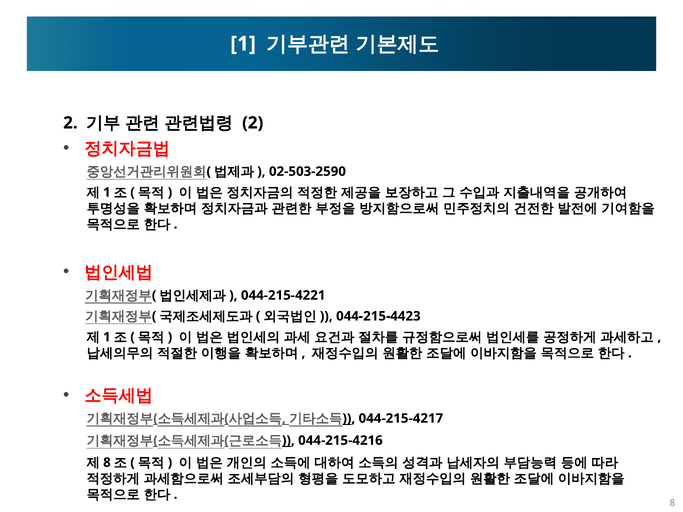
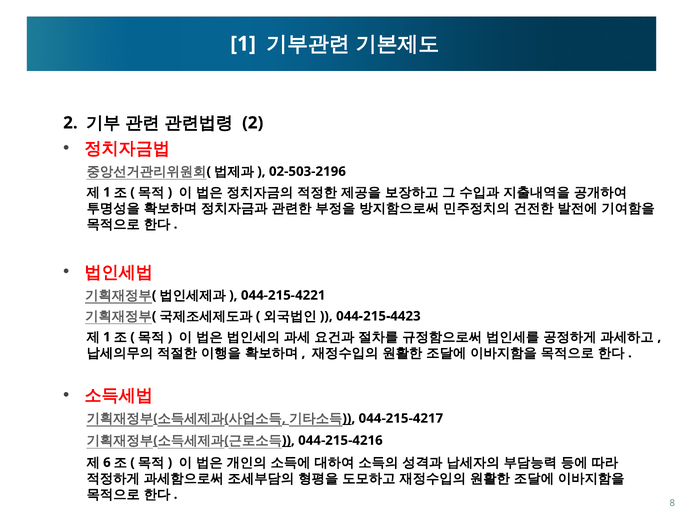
02-503-2590: 02-503-2590 -> 02-503-2196 (307, 172)
8: 8 -> 6 (107, 463)
